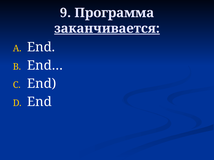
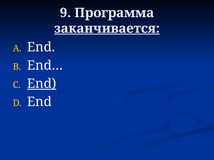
End underline: none -> present (42, 84)
